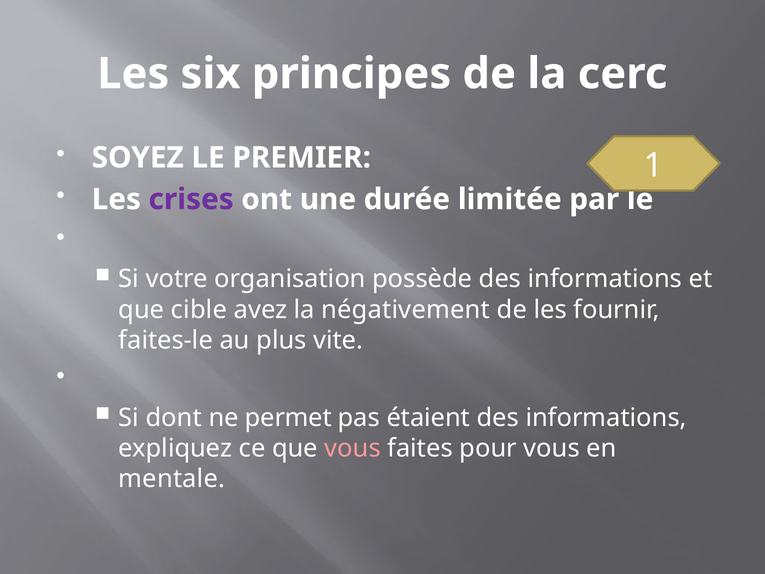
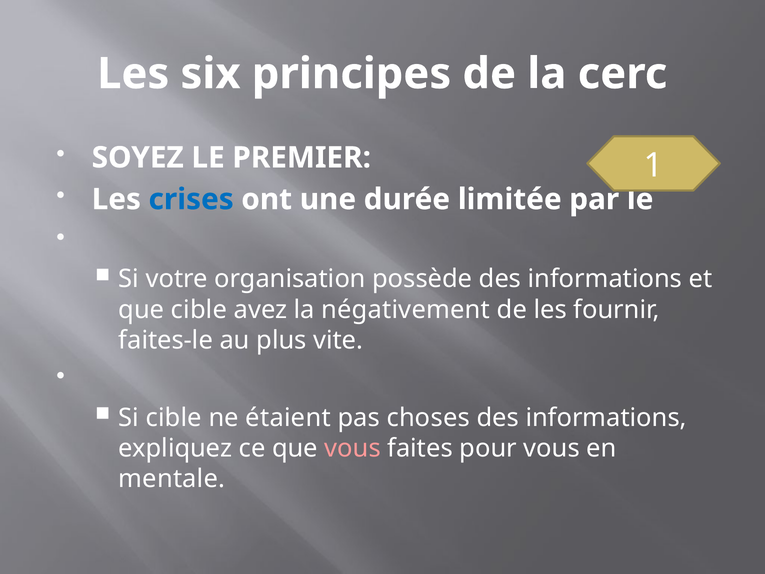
crises colour: purple -> blue (191, 199)
Si dont: dont -> cible (174, 417)
permet: permet -> étaient (288, 417)
étaient: étaient -> choses (428, 417)
